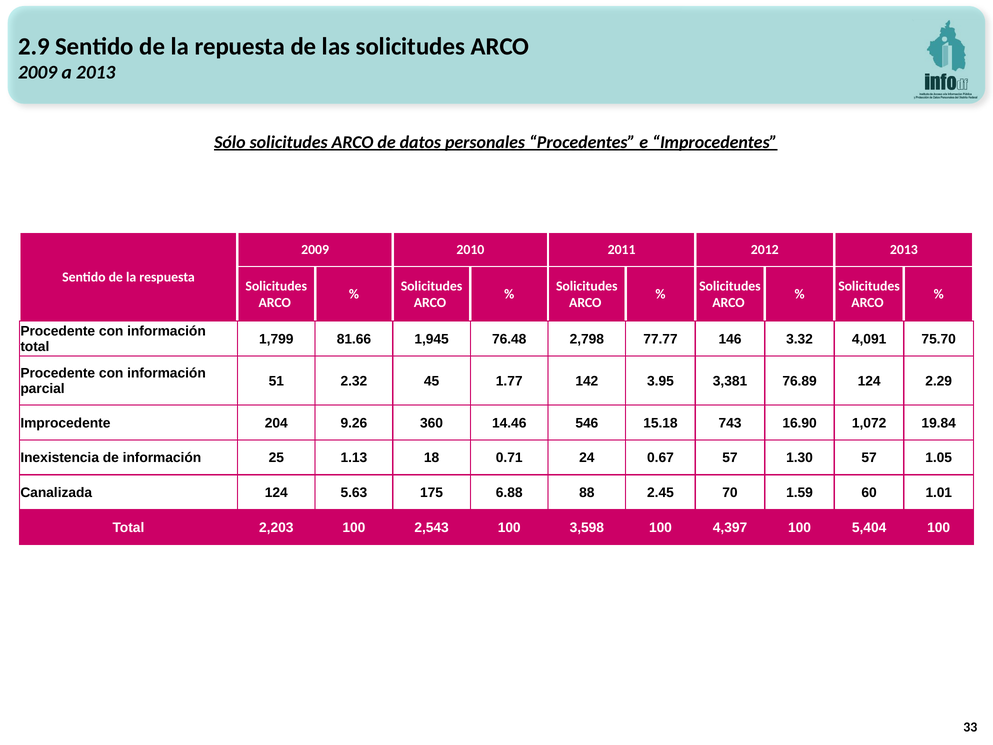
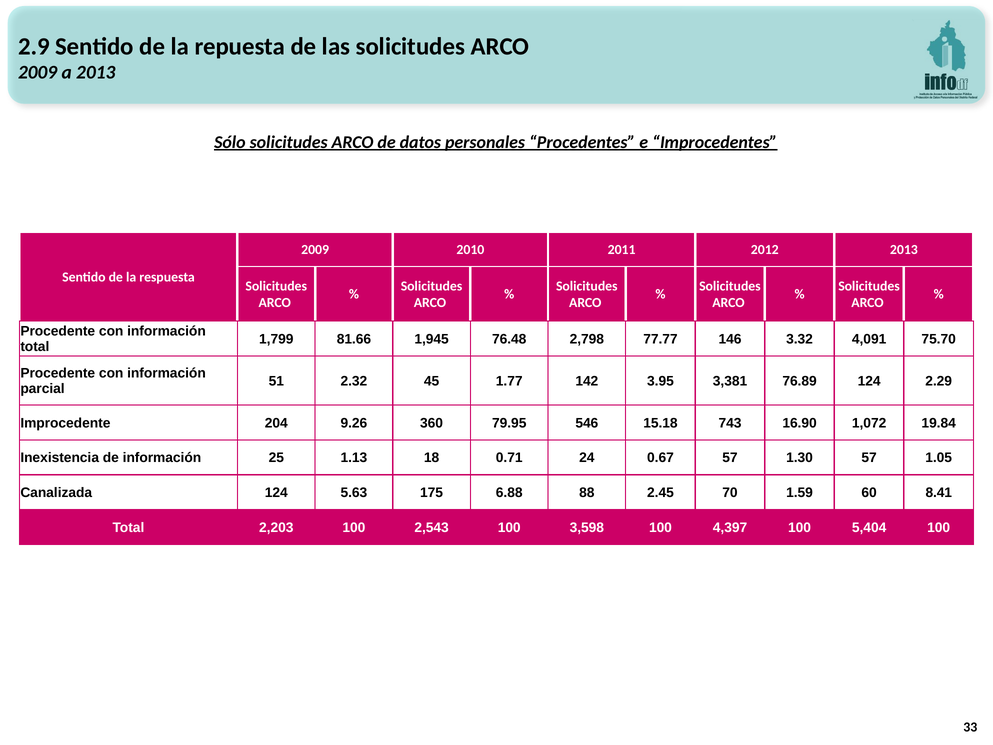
14.46: 14.46 -> 79.95 (509, 423)
1.01: 1.01 -> 8.41 (939, 493)
